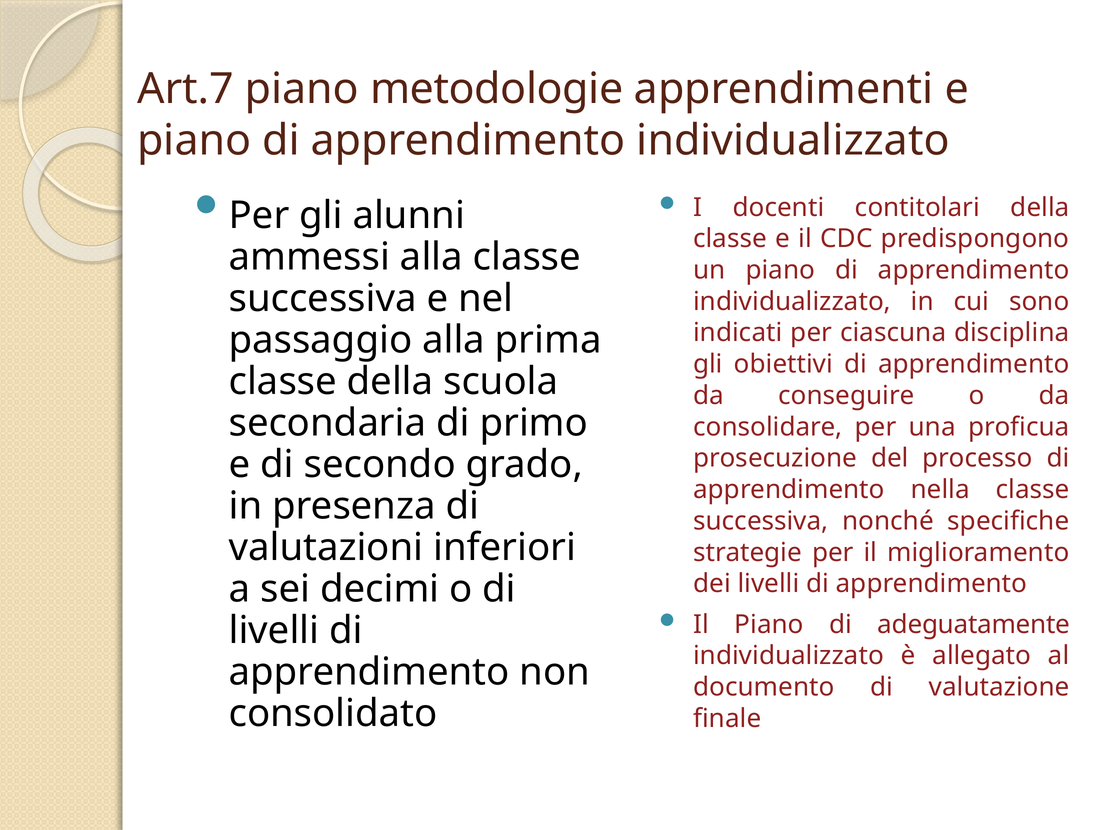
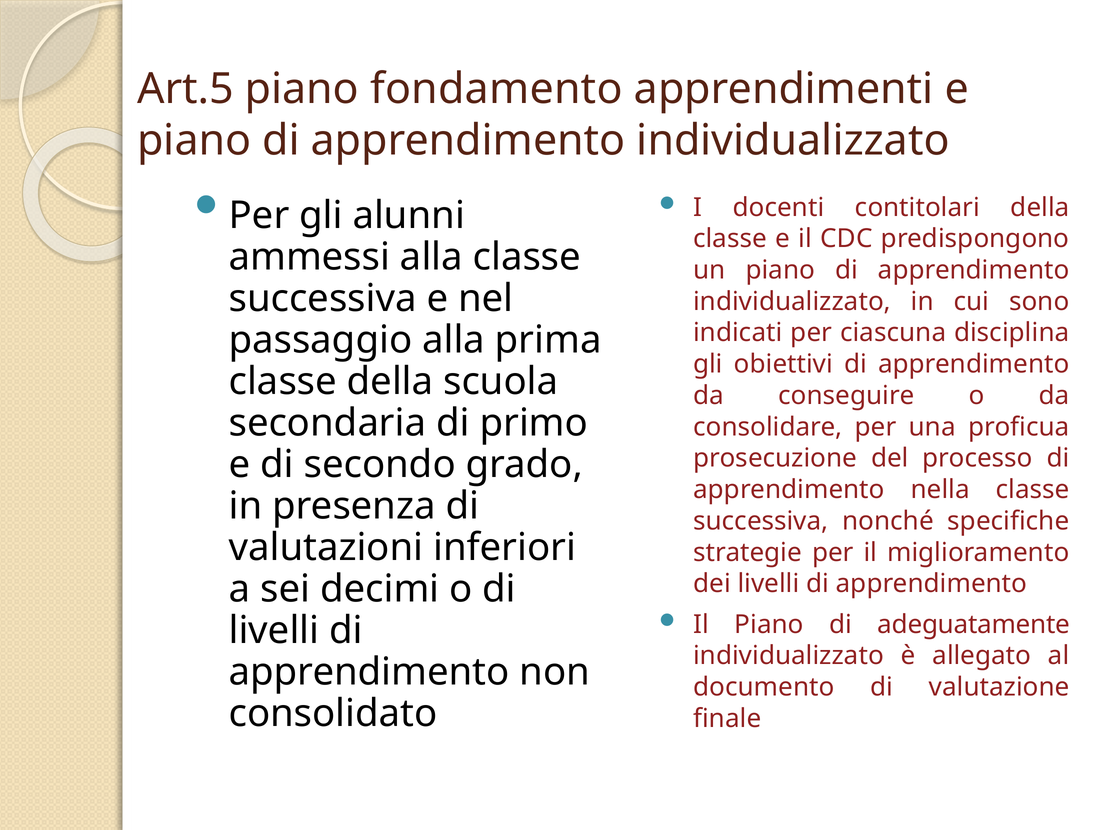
Art.7: Art.7 -> Art.5 (185, 89)
metodologie: metodologie -> fondamento (496, 89)
